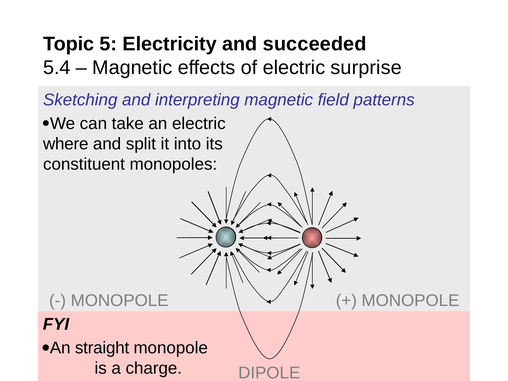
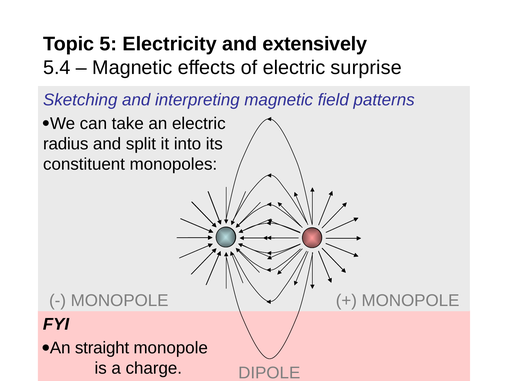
succeeded: succeeded -> extensively (315, 44)
where: where -> radius (66, 144)
